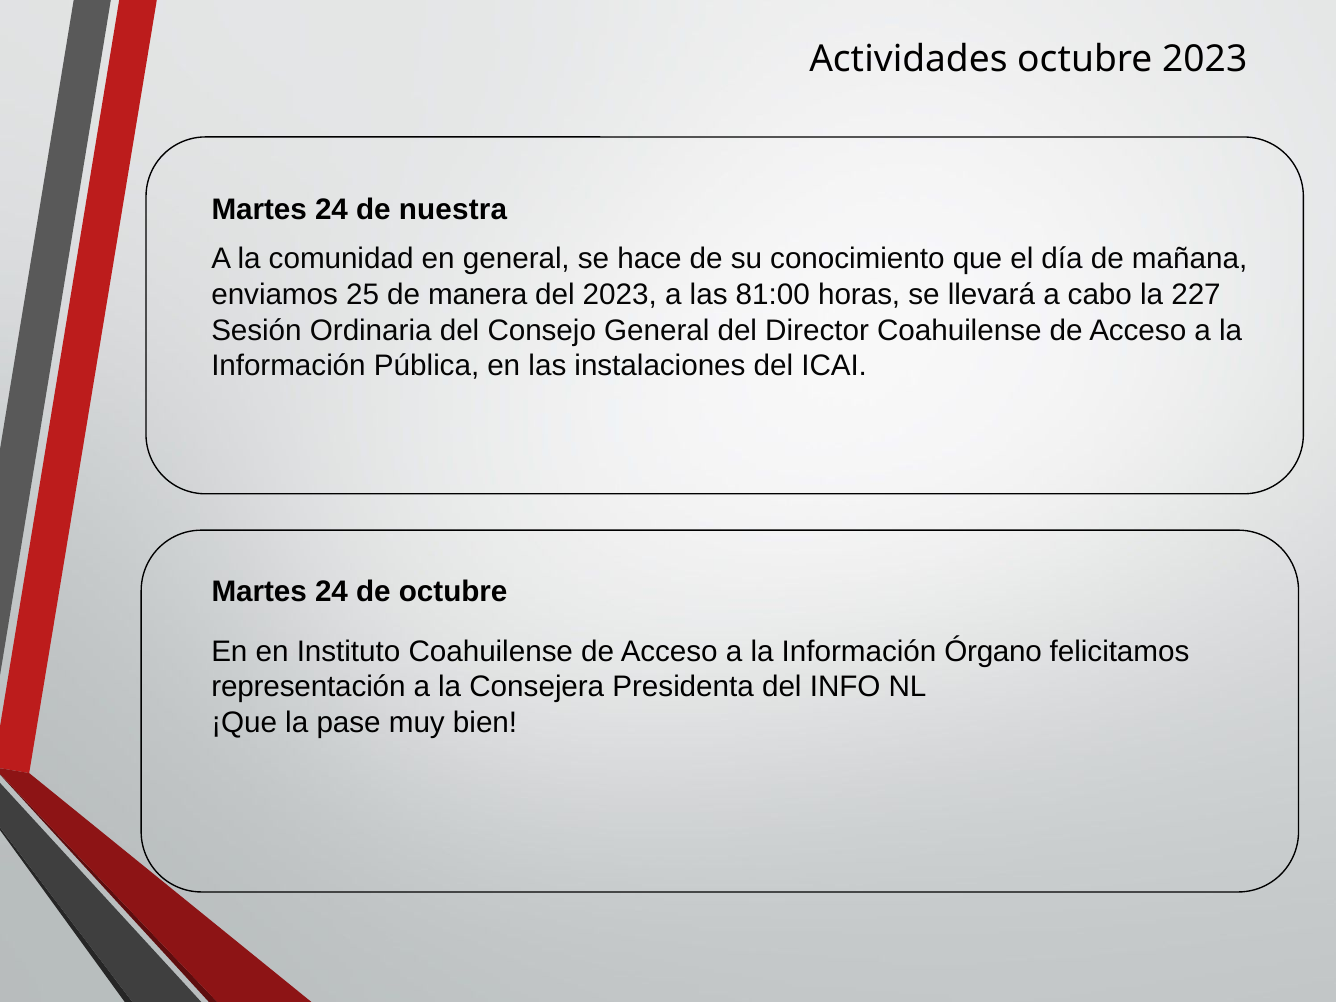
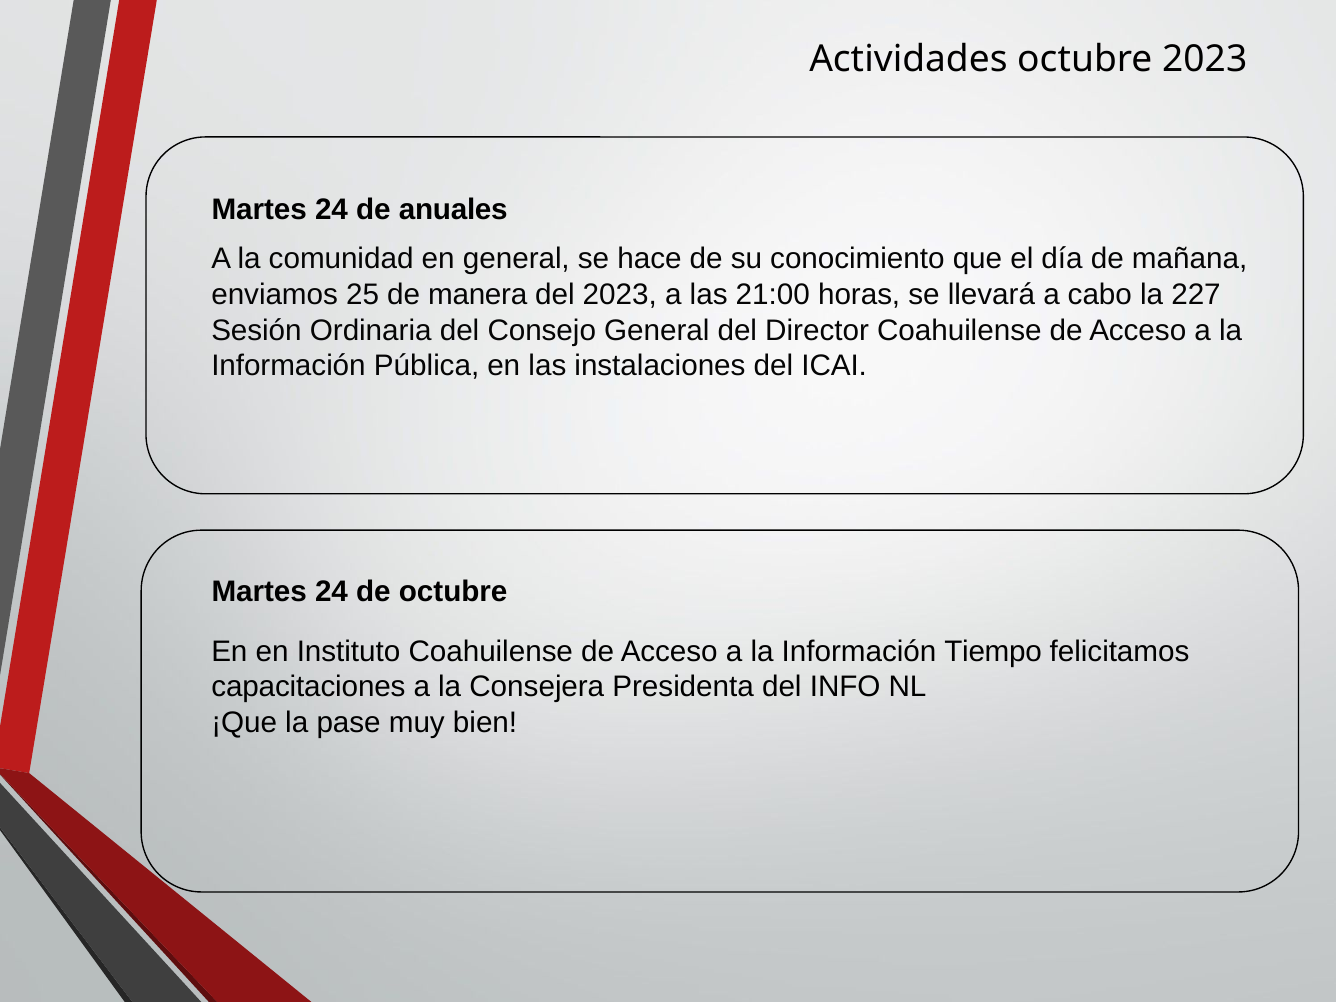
nuestra: nuestra -> anuales (453, 210)
81:00: 81:00 -> 21:00 (773, 295)
Órgano: Órgano -> Tiempo (993, 651)
representación: representación -> capacitaciones (308, 687)
